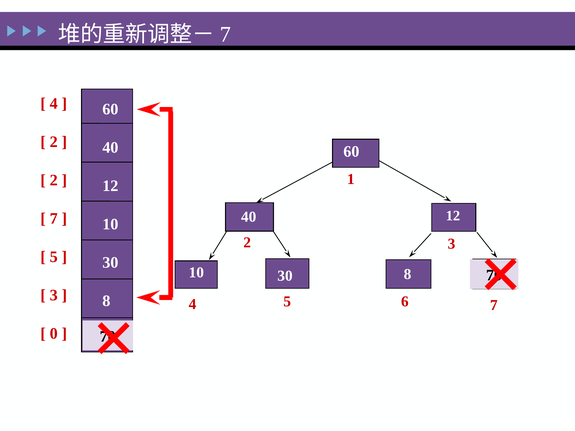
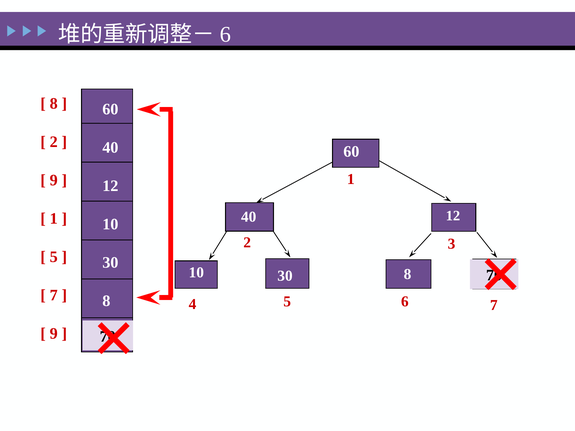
7: 7 -> 6 (225, 35)
4: 4 -> 8 (54, 104)
2: 2 -> 9 (54, 180)
7: 7 -> 1 (54, 219)
3: 3 -> 7 (54, 295)
0: 0 -> 9 (54, 334)
